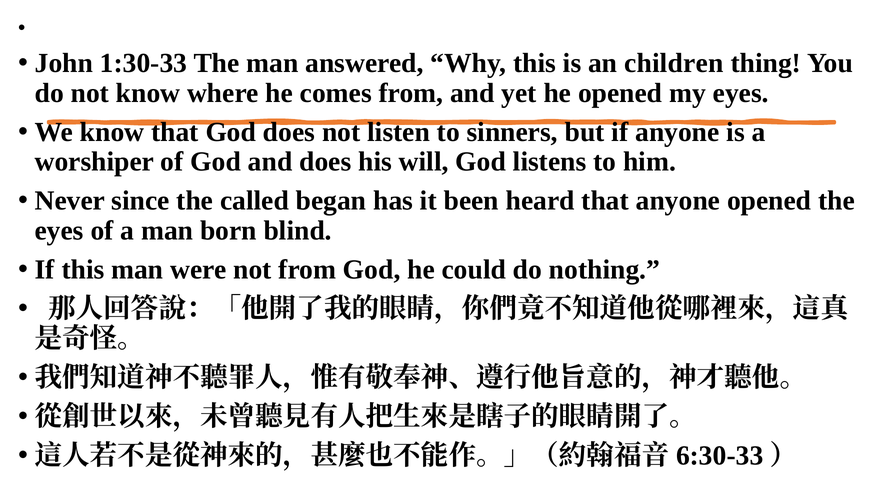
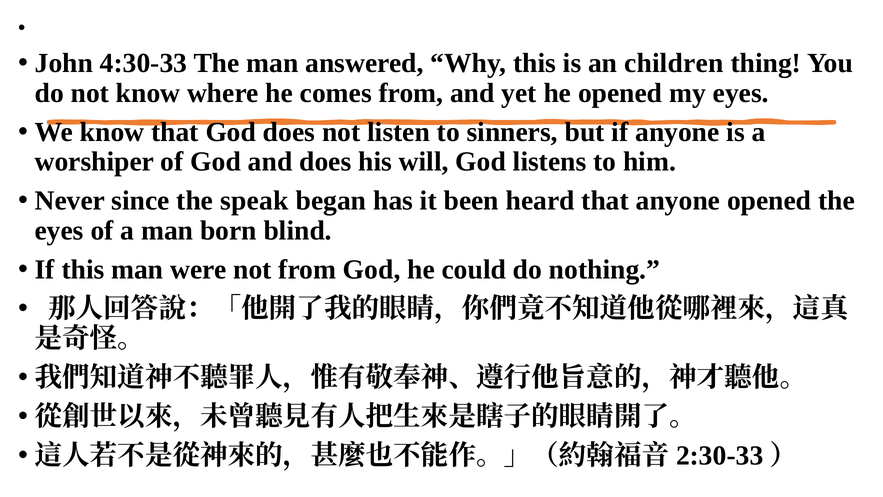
1:30-33: 1:30-33 -> 4:30-33 (144, 63)
called: called -> speak (254, 201)
6:30-33: 6:30-33 -> 2:30-33 (720, 455)
